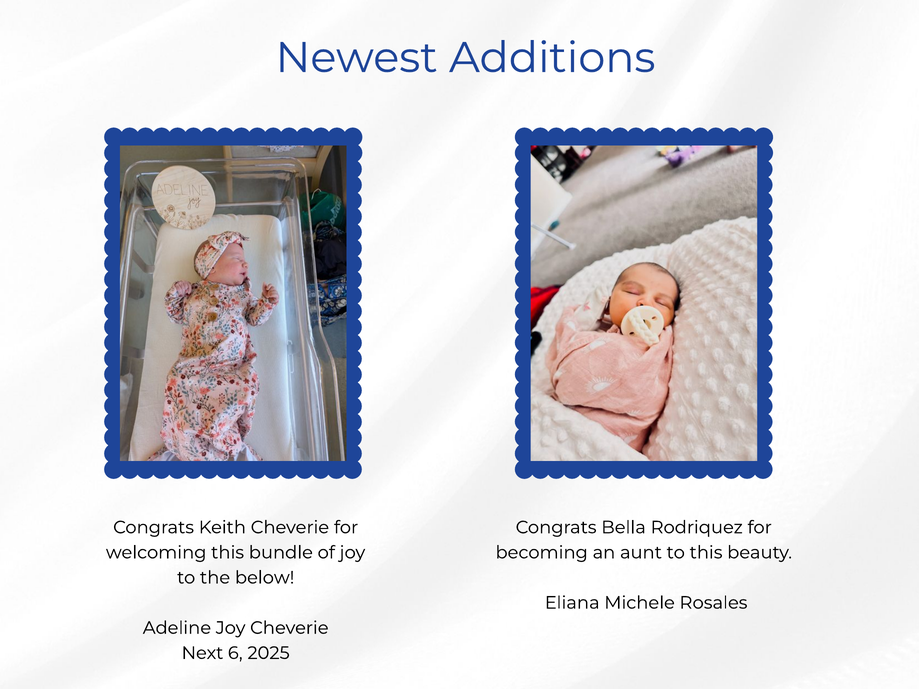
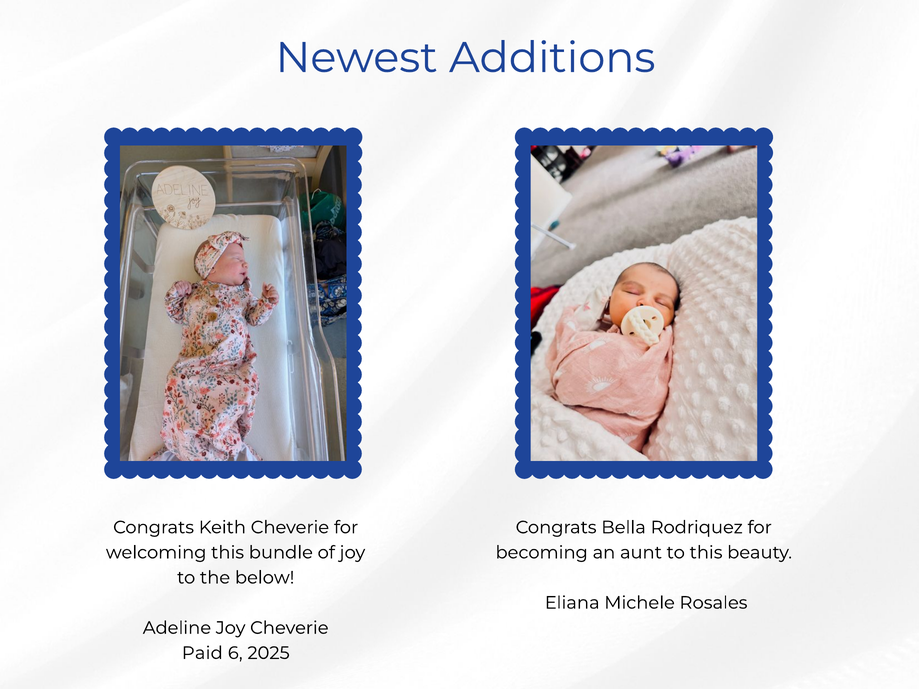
Next: Next -> Paid (202, 653)
